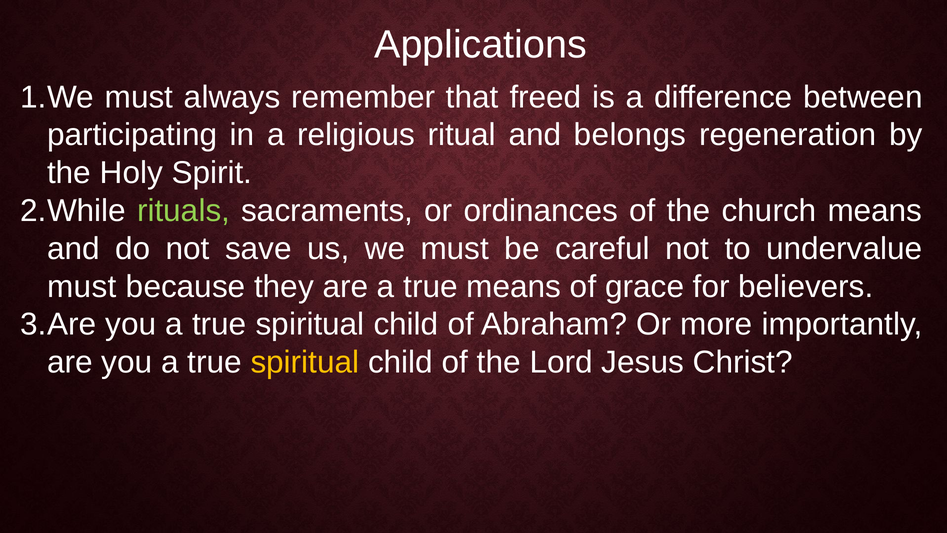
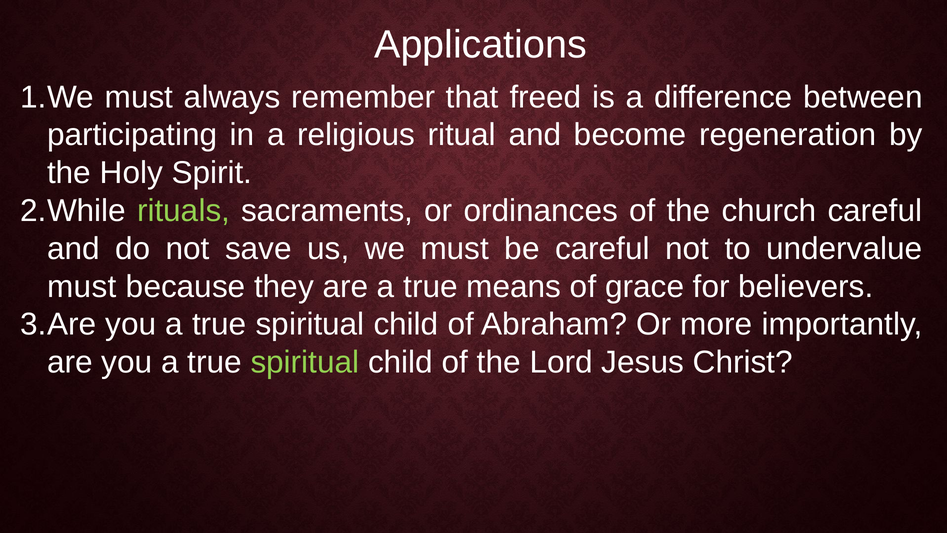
belongs: belongs -> become (630, 135)
church means: means -> careful (875, 211)
spiritual colour: yellow -> light green (305, 362)
